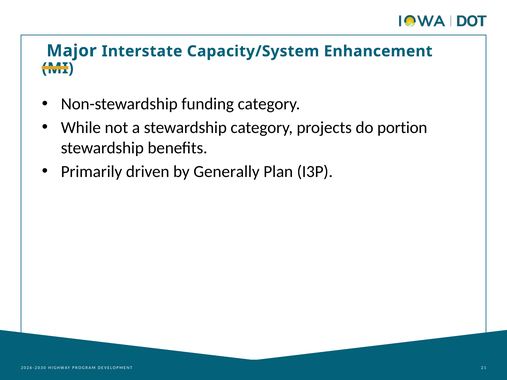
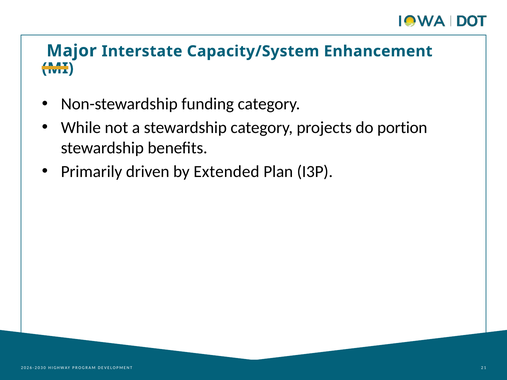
Generally: Generally -> Extended (226, 172)
